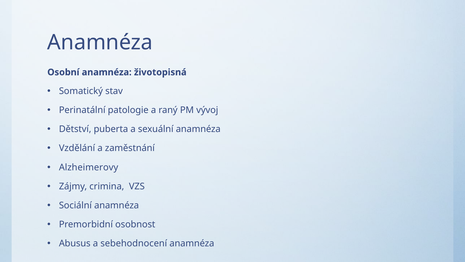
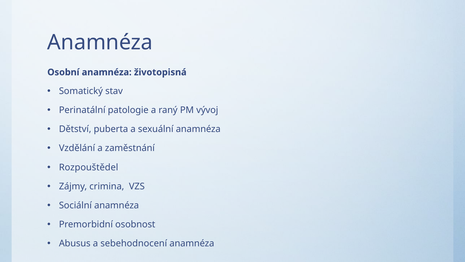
Alzheimerovy: Alzheimerovy -> Rozpouštědel (89, 167)
